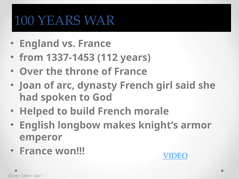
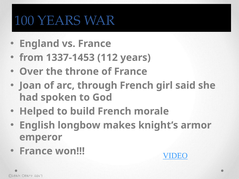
dynasty: dynasty -> through (97, 86)
